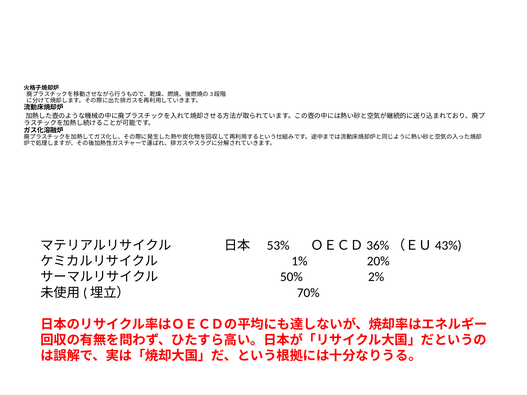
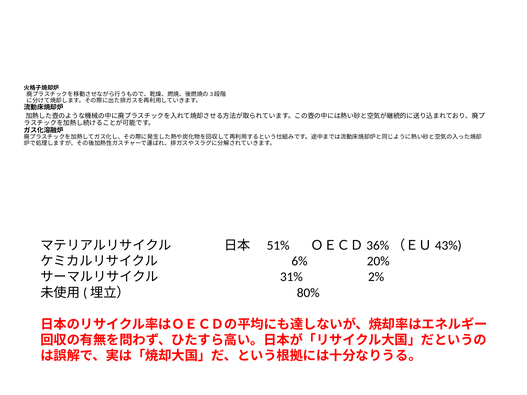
53%: 53% -> 51% (278, 246)
1%: 1% -> 6% (299, 261)
50%: 50% -> 31% (291, 277)
70%: 70% -> 80% (308, 293)
